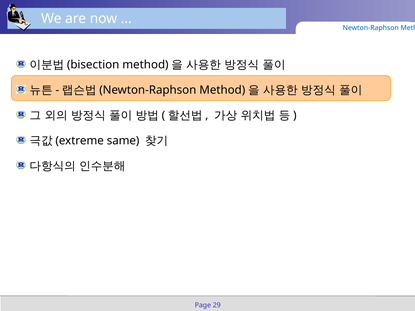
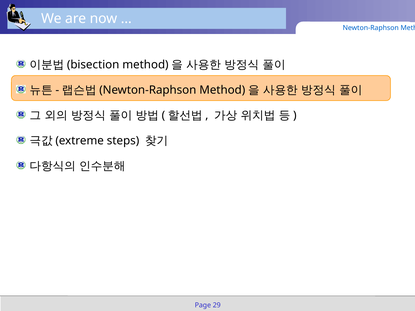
same: same -> steps (123, 141)
